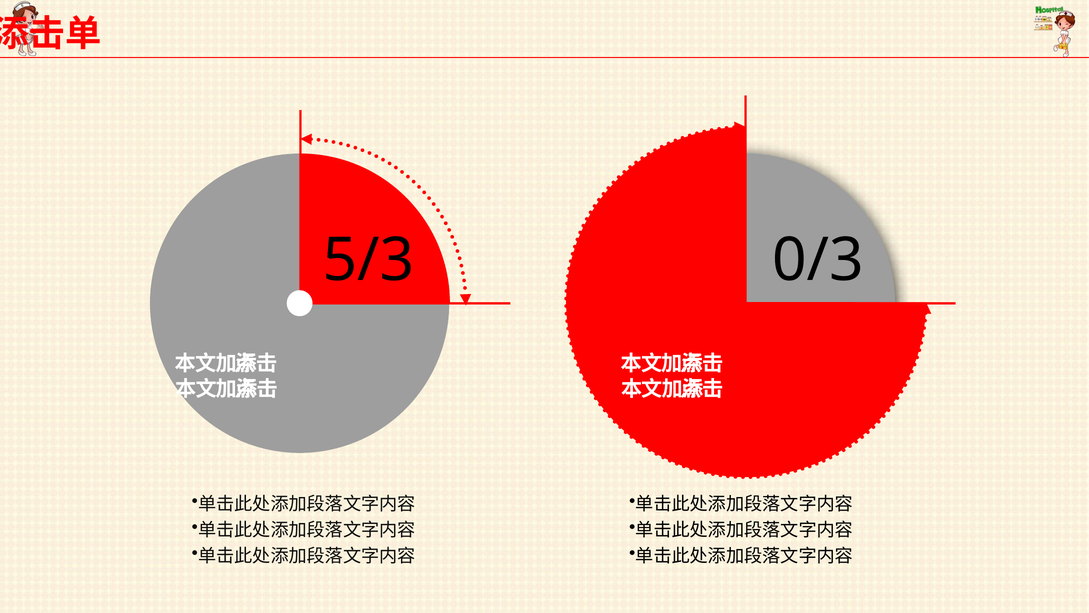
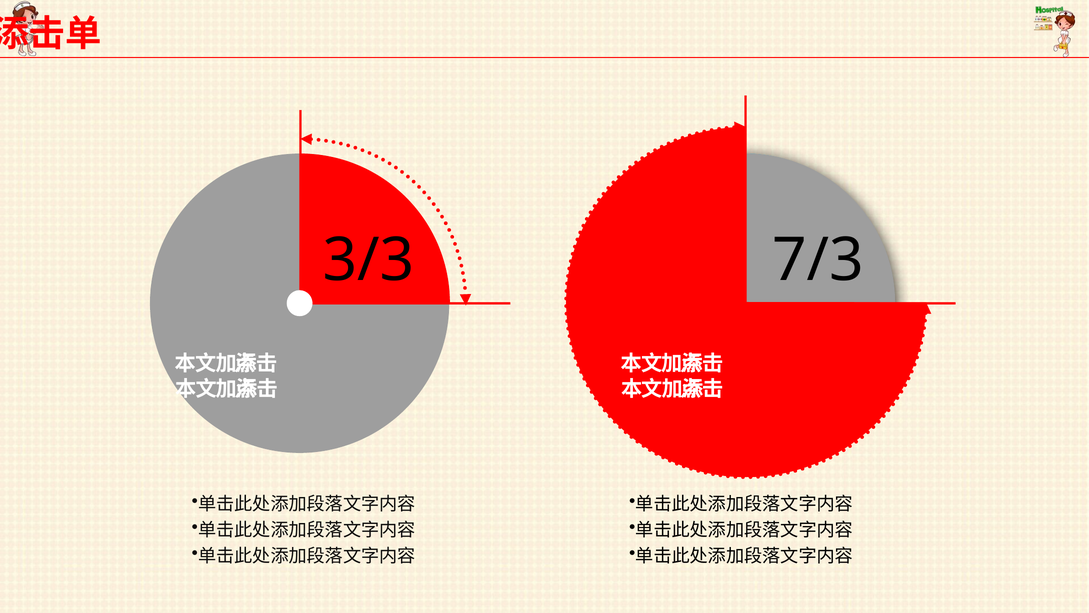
5/3: 5/3 -> 3/3 (369, 260)
0/3: 0/3 -> 7/3 (818, 260)
